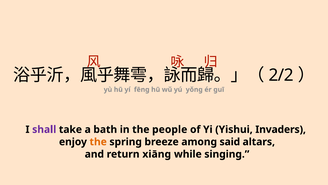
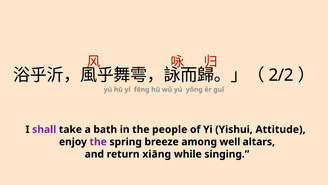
Invaders: Invaders -> Attitude (281, 129)
the colour: orange -> purple (98, 141)
said: said -> well (230, 141)
